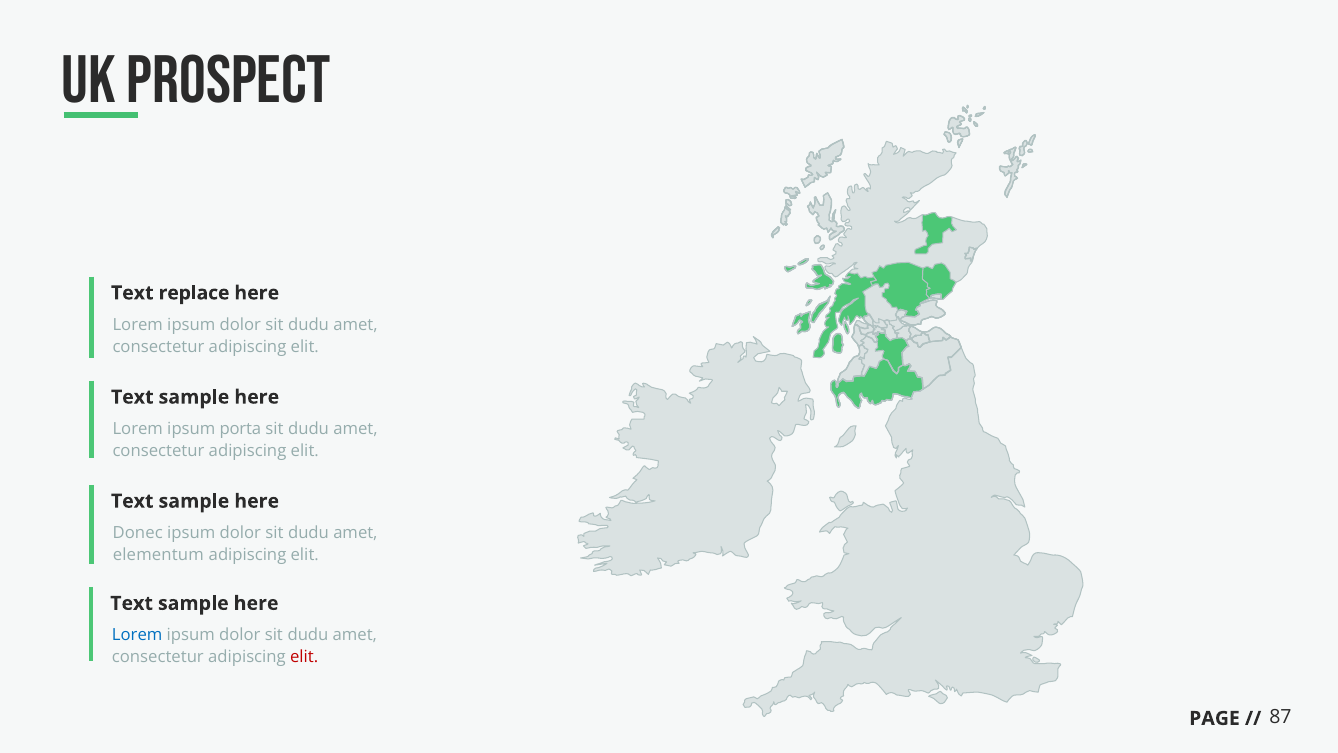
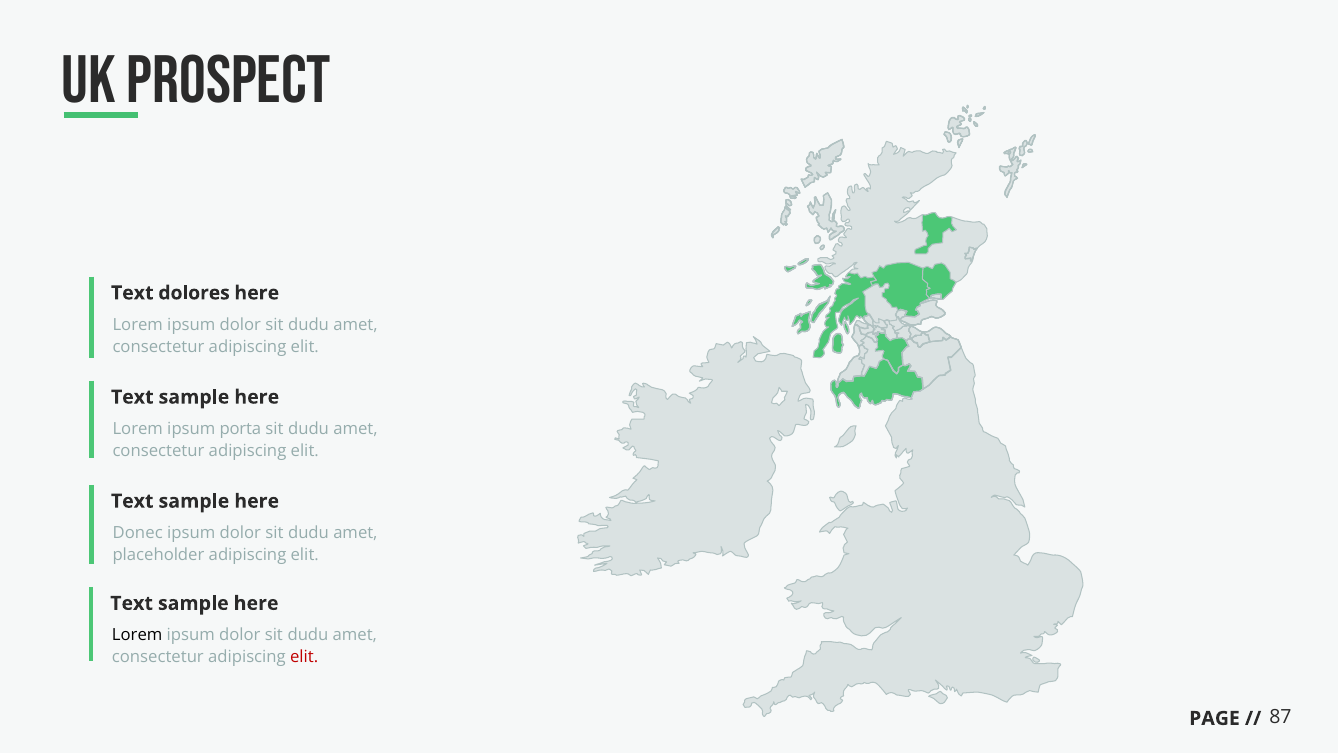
replace: replace -> dolores (194, 293)
elementum: elementum -> placeholder (158, 555)
Lorem colour: blue -> black (137, 635)
